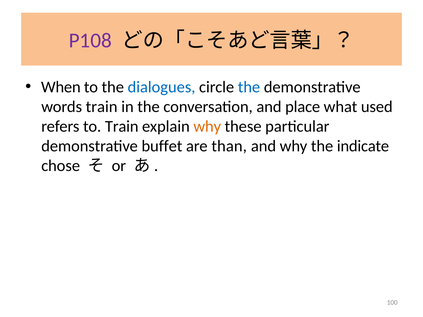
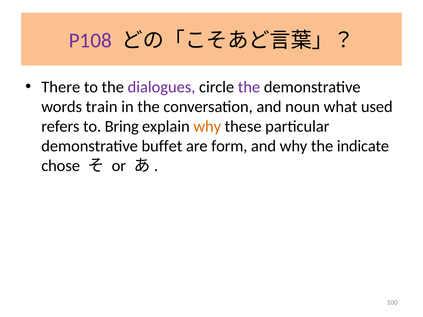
When: When -> There (61, 87)
dialogues colour: blue -> purple (162, 87)
the colour: blue -> purple (249, 87)
place: place -> noun (303, 107)
to Train: Train -> Bring (122, 127)
than: than -> form (229, 146)
